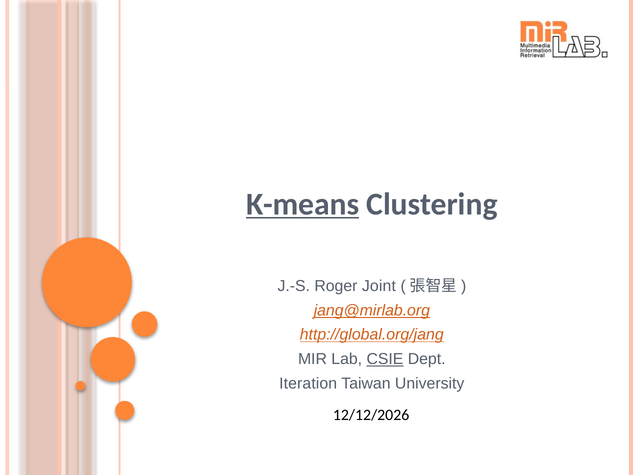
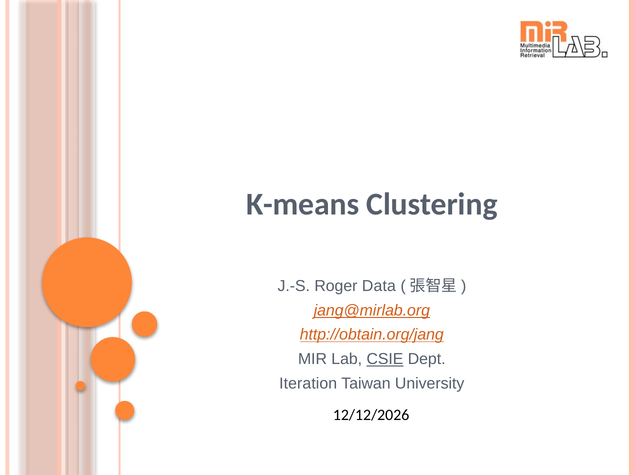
K-means underline: present -> none (303, 204)
Joint: Joint -> Data (379, 286)
http://global.org/jang: http://global.org/jang -> http://obtain.org/jang (372, 335)
